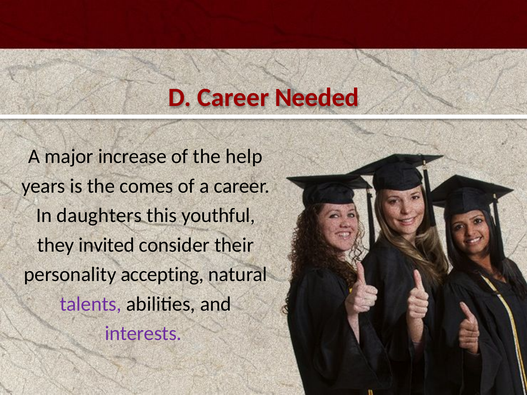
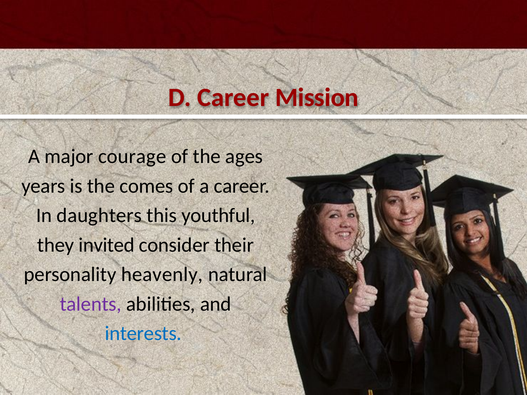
Needed: Needed -> Mission (317, 98)
increase: increase -> courage (132, 157)
help: help -> ages (244, 157)
accepting: accepting -> heavenly (162, 275)
interests colour: purple -> blue (143, 334)
